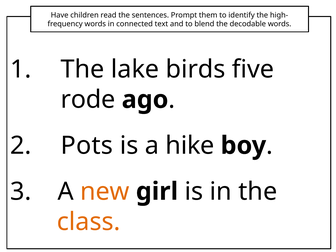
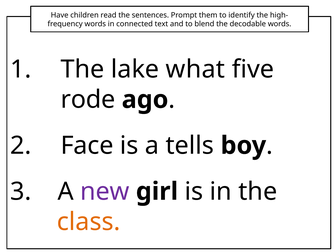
birds: birds -> what (195, 69)
Pots: Pots -> Face (87, 146)
hike: hike -> tells (190, 146)
new colour: orange -> purple (105, 191)
